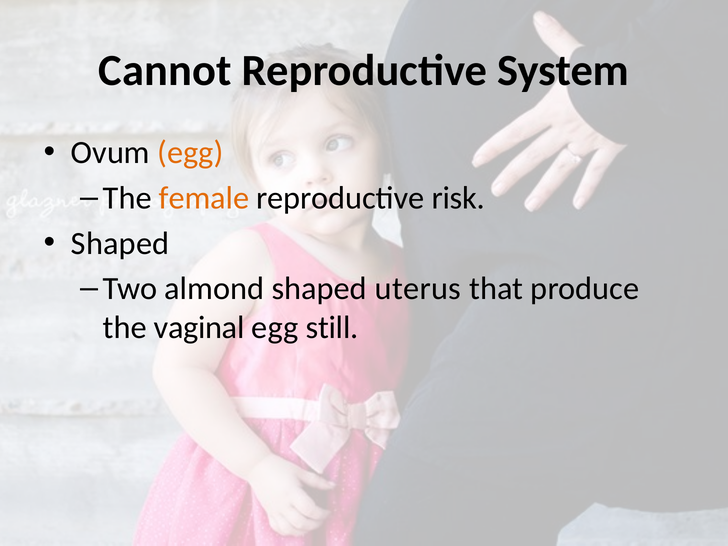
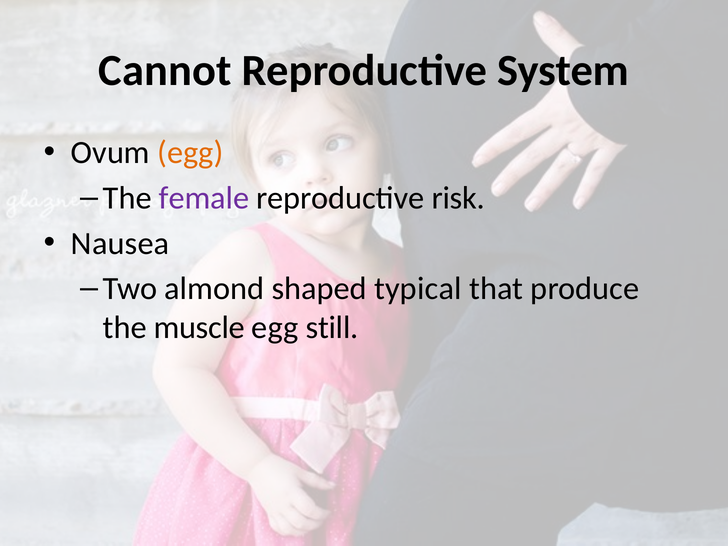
female colour: orange -> purple (204, 198)
Shaped: Shaped -> Nausea (120, 243)
uterus: uterus -> typical (418, 289)
vaginal: vaginal -> muscle (199, 328)
